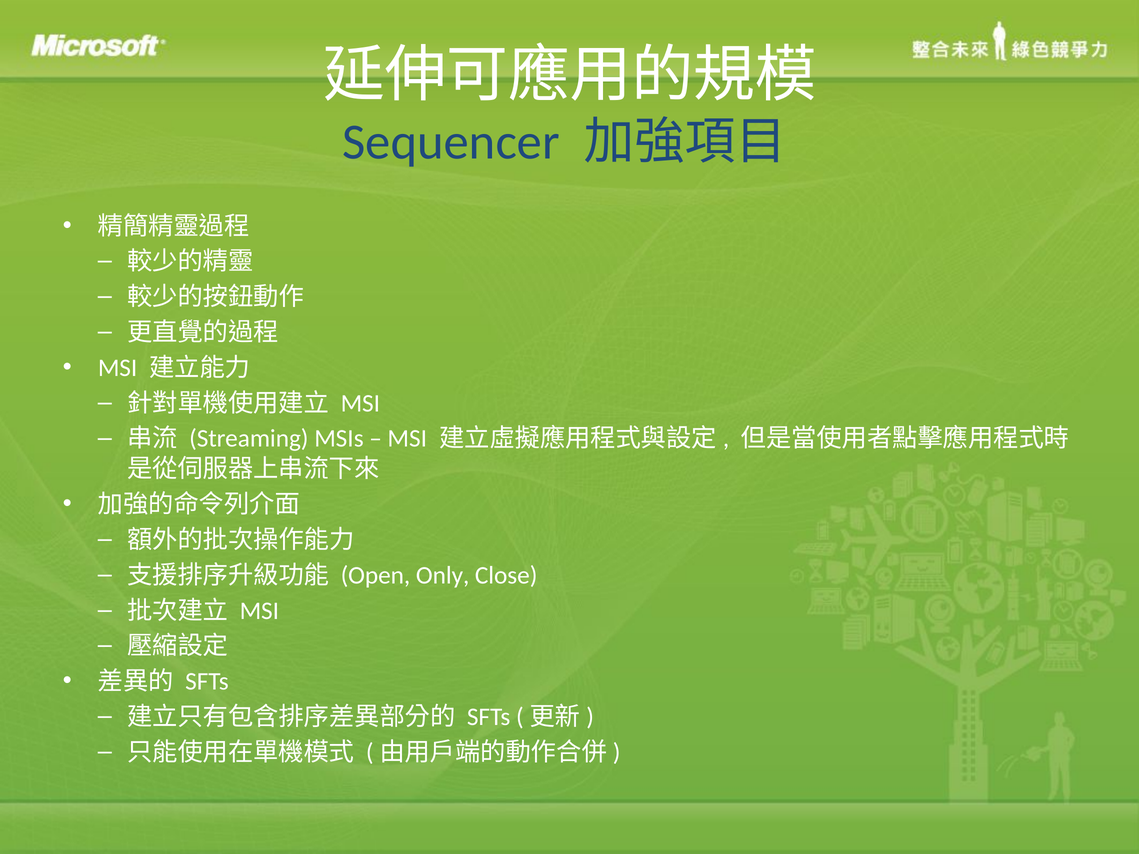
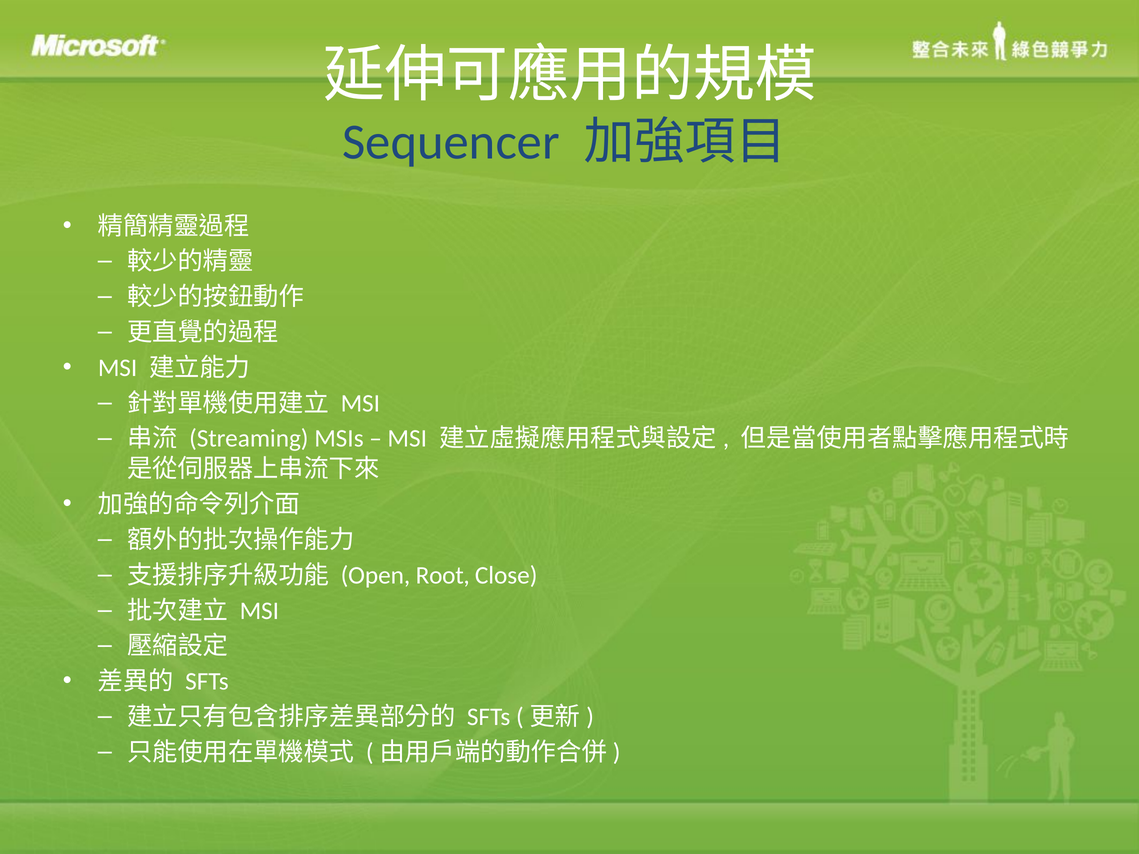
Only: Only -> Root (443, 575)
